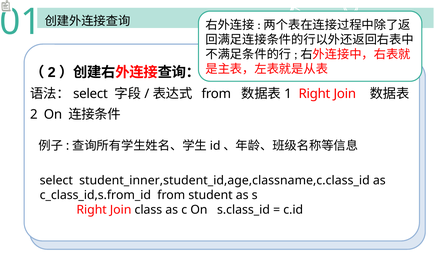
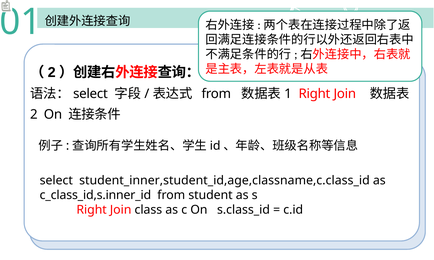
c_class_id,s.from_id: c_class_id,s.from_id -> c_class_id,s.inner_id (95, 195)
